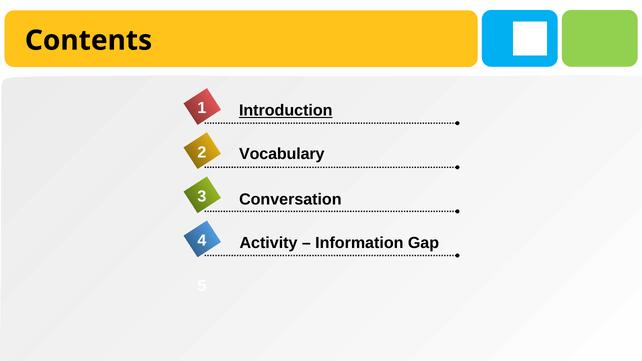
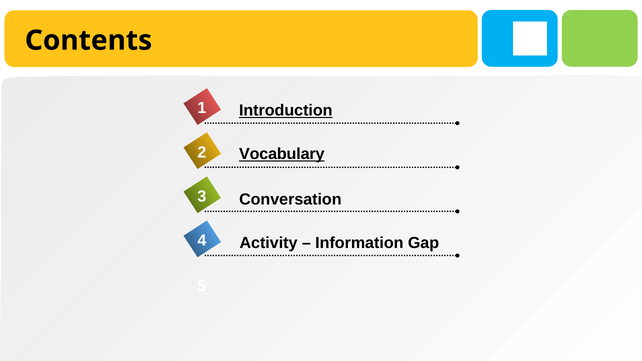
Vocabulary underline: none -> present (282, 154)
